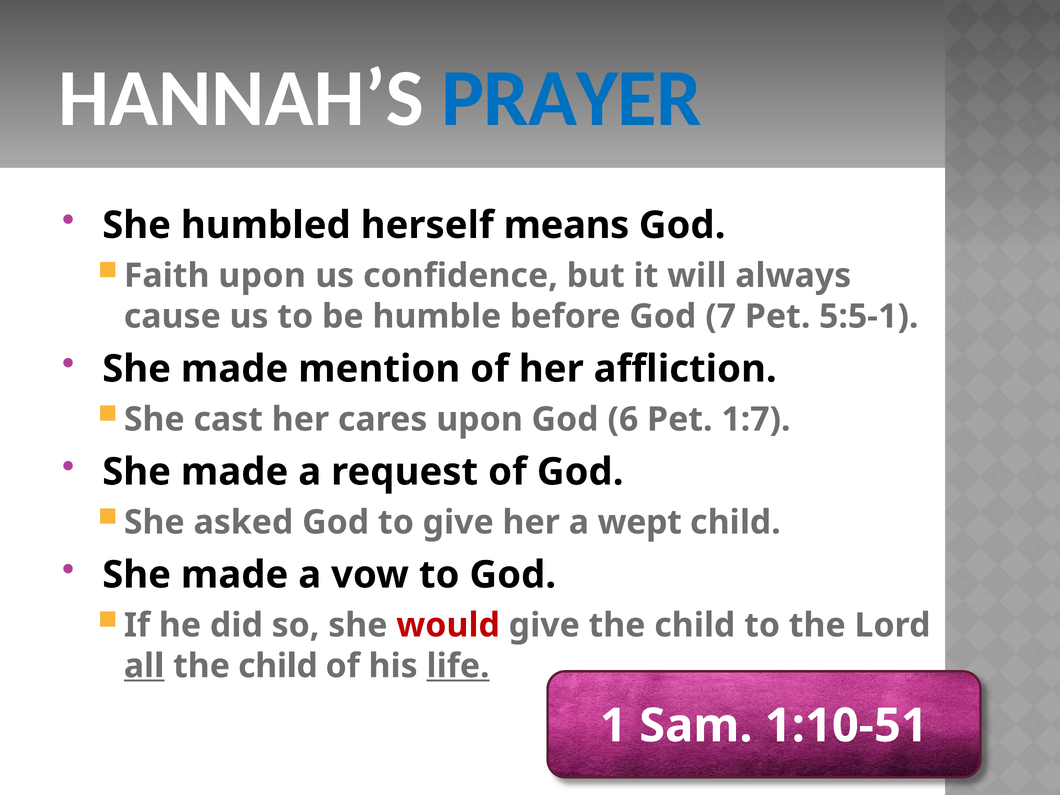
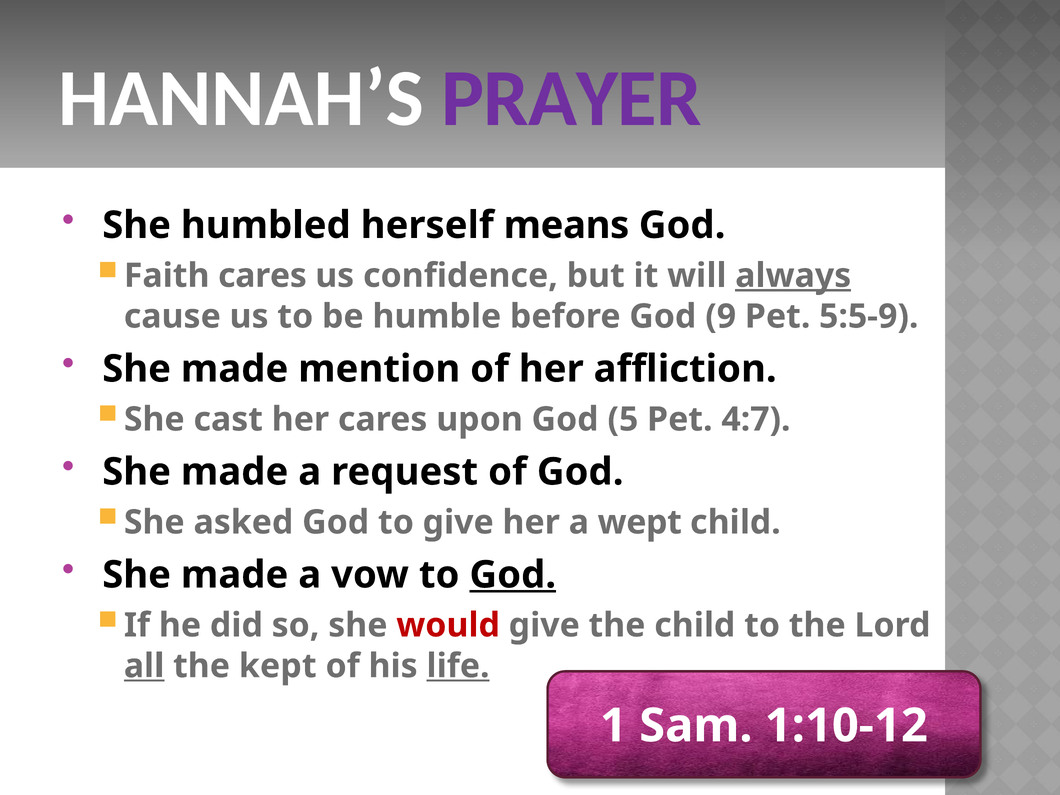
PRAYER colour: blue -> purple (571, 98)
Faith upon: upon -> cares (262, 276)
always underline: none -> present (793, 276)
7: 7 -> 9 (721, 316)
5:5-1: 5:5-1 -> 5:5-9 (869, 316)
6: 6 -> 5 (623, 419)
1:7: 1:7 -> 4:7 (756, 419)
God underline: none -> present (513, 575)
child: child -> kept (278, 666)
1:10-51: 1:10-51 -> 1:10-12 (846, 726)
